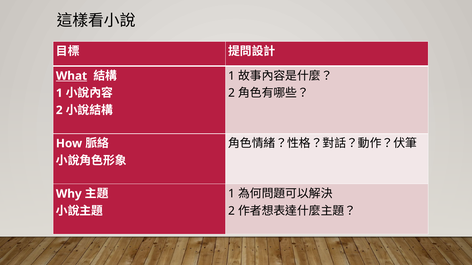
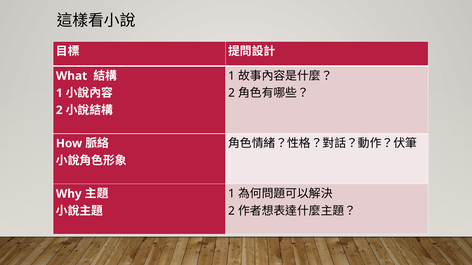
What underline: present -> none (72, 76)
